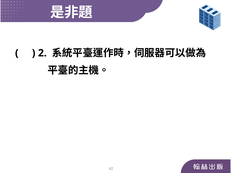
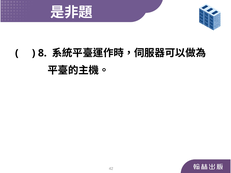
2: 2 -> 8 (42, 53)
